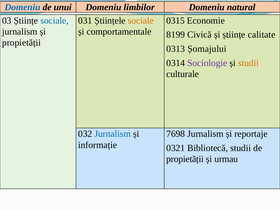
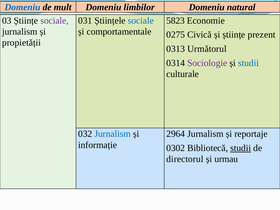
unui: unui -> mult (63, 7)
sociale colour: blue -> purple (55, 21)
sociale colour: orange -> blue (141, 21)
0315: 0315 -> 5823 (176, 21)
8199: 8199 -> 0275 (176, 35)
calitate: calitate -> prezent (262, 35)
Șomajului: Șomajului -> Următorul (207, 49)
studii colour: orange -> blue (248, 63)
7698: 7698 -> 2964 (176, 134)
0321: 0321 -> 0302 (176, 148)
studii underline: none -> present (241, 148)
propietății: propietății -> directorul (185, 159)
